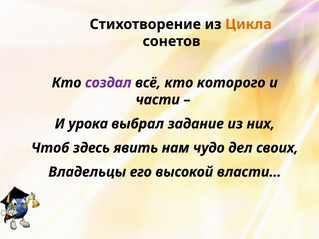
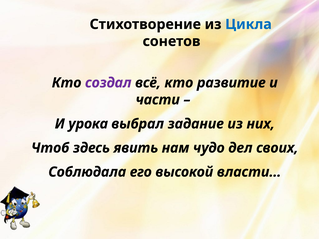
Цикла colour: orange -> blue (248, 24)
которого: которого -> развитие (231, 83)
Владельцы: Владельцы -> Соблюдала (87, 172)
